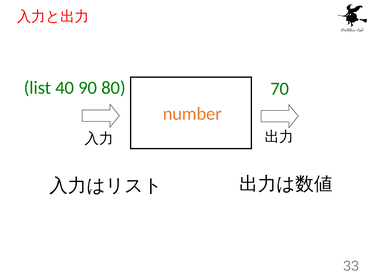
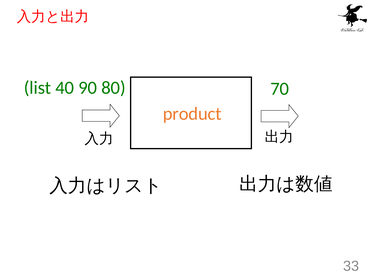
number: number -> product (192, 114)
